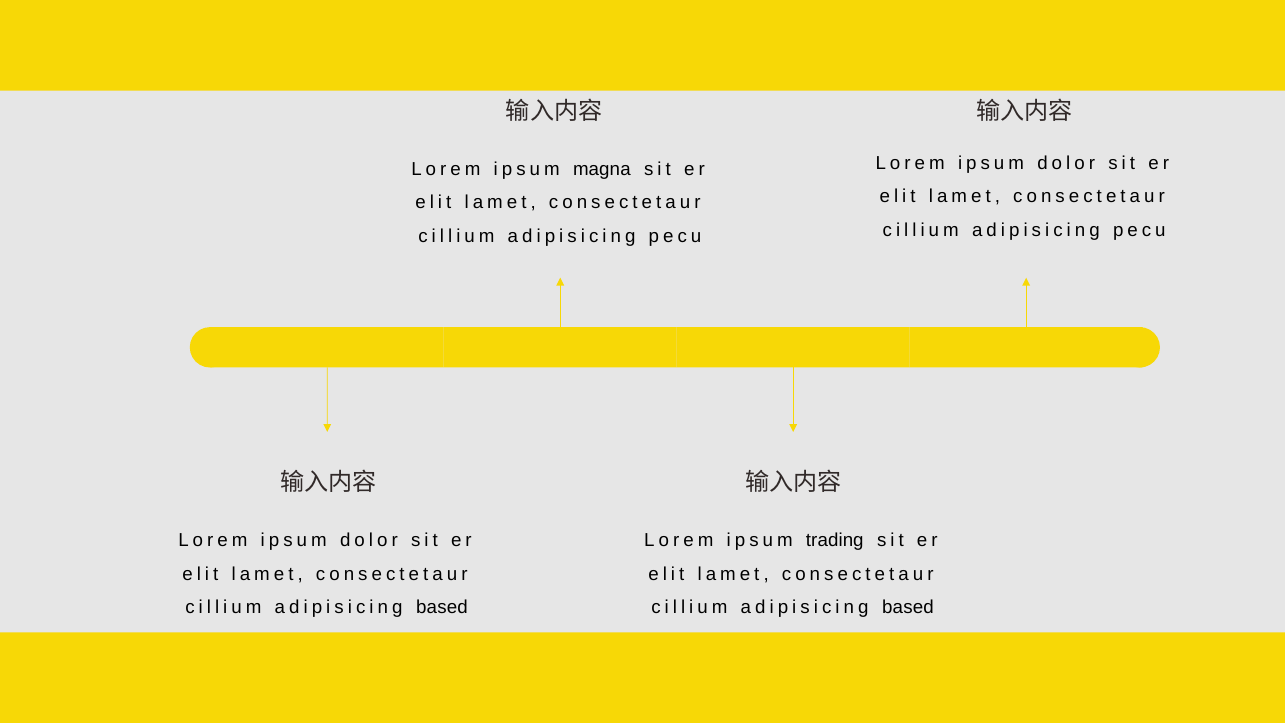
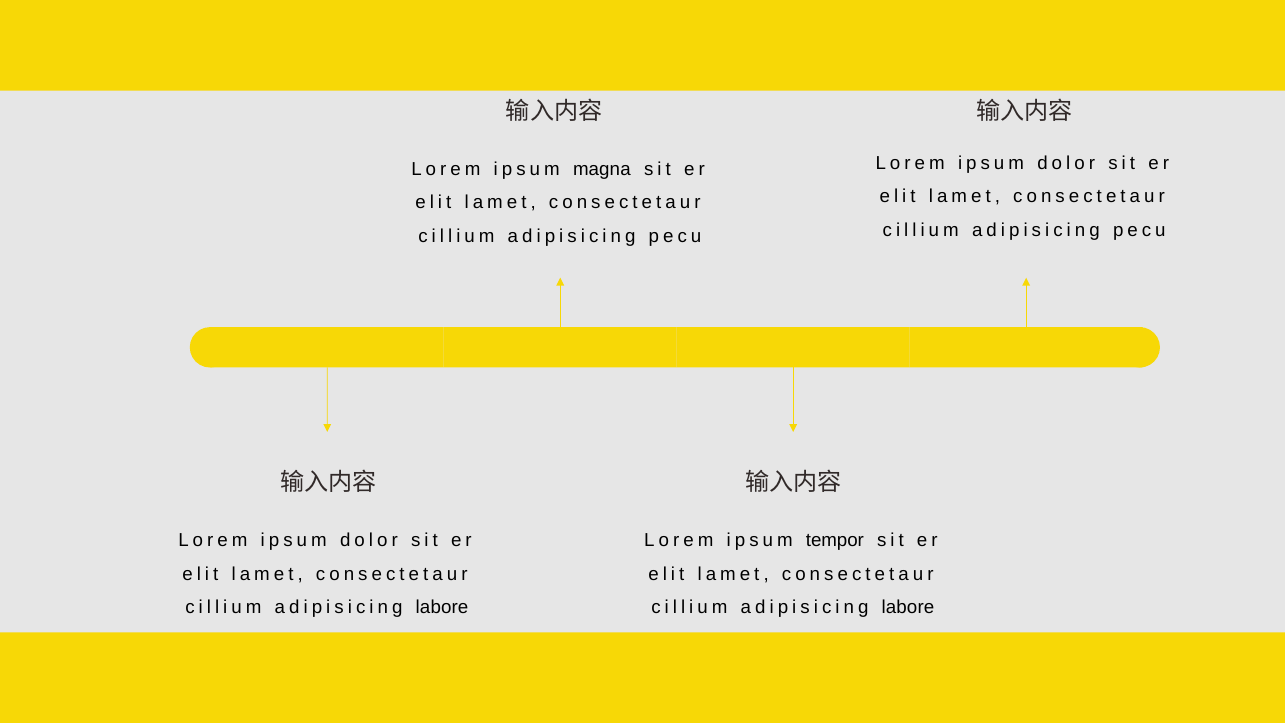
trading: trading -> tempor (835, 540)
based: based -> labore (442, 607)
based: based -> labore (908, 607)
